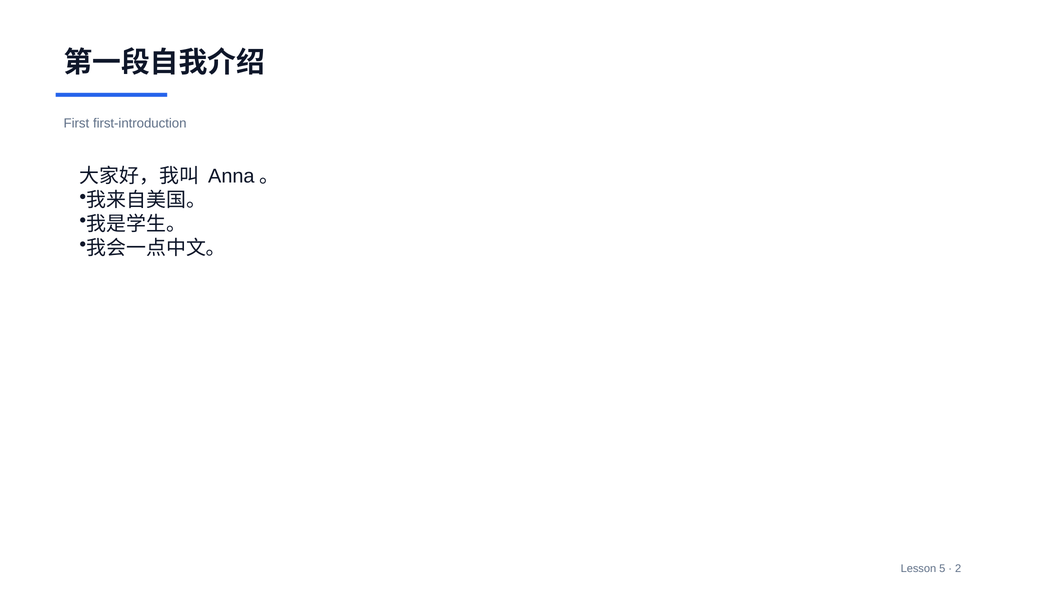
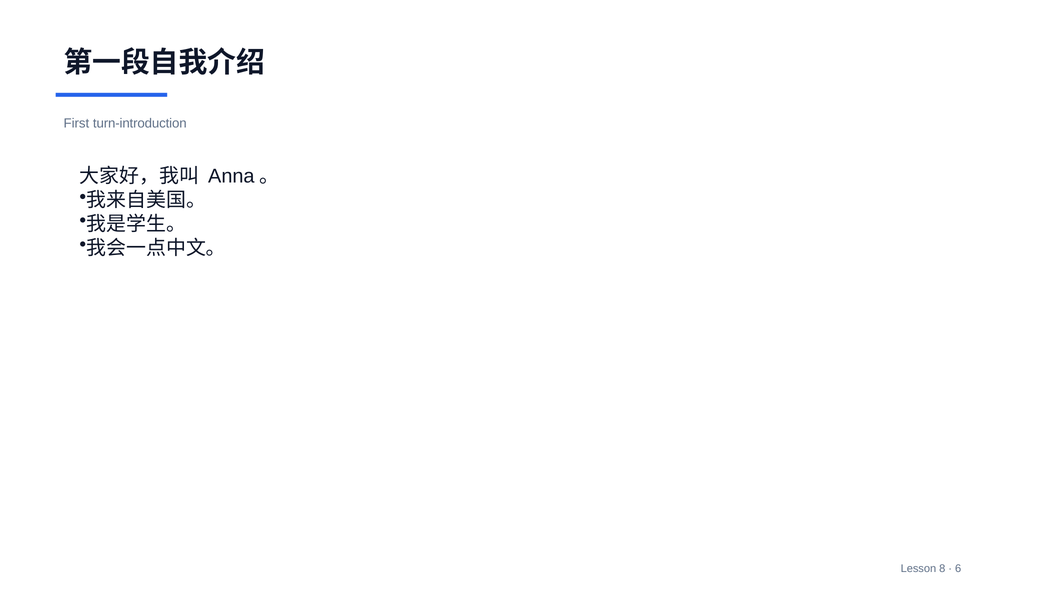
first-introduction: first-introduction -> turn-introduction (140, 123)
5: 5 -> 8 (942, 569)
2: 2 -> 6 (958, 569)
